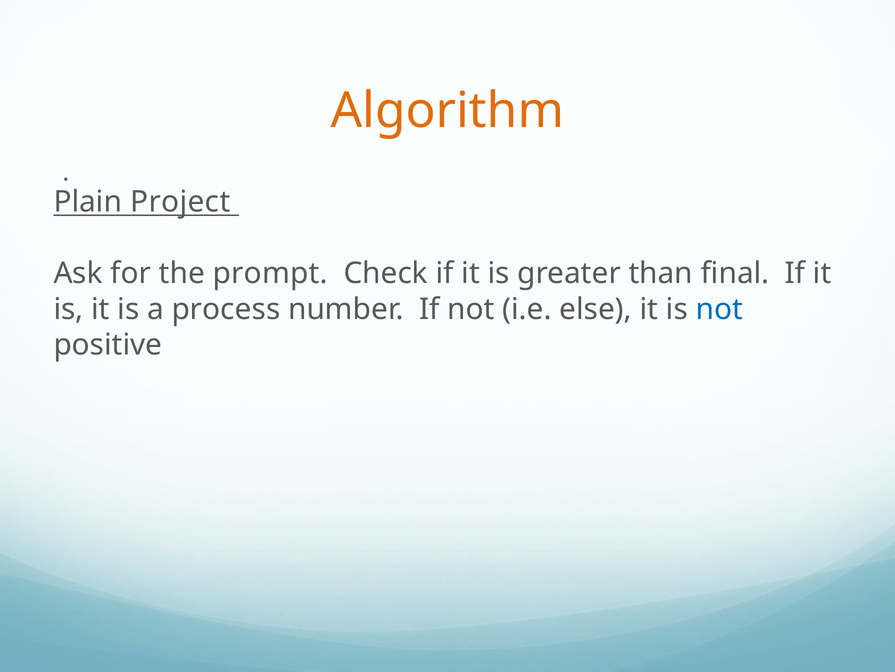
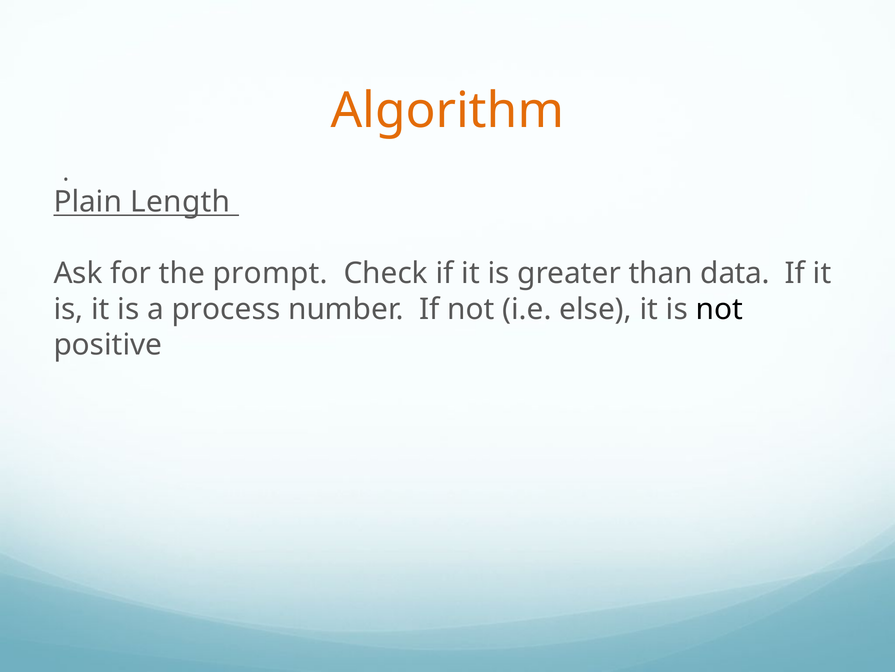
Project: Project -> Length (180, 202)
final: final -> data (735, 273)
not colour: blue -> black (719, 309)
